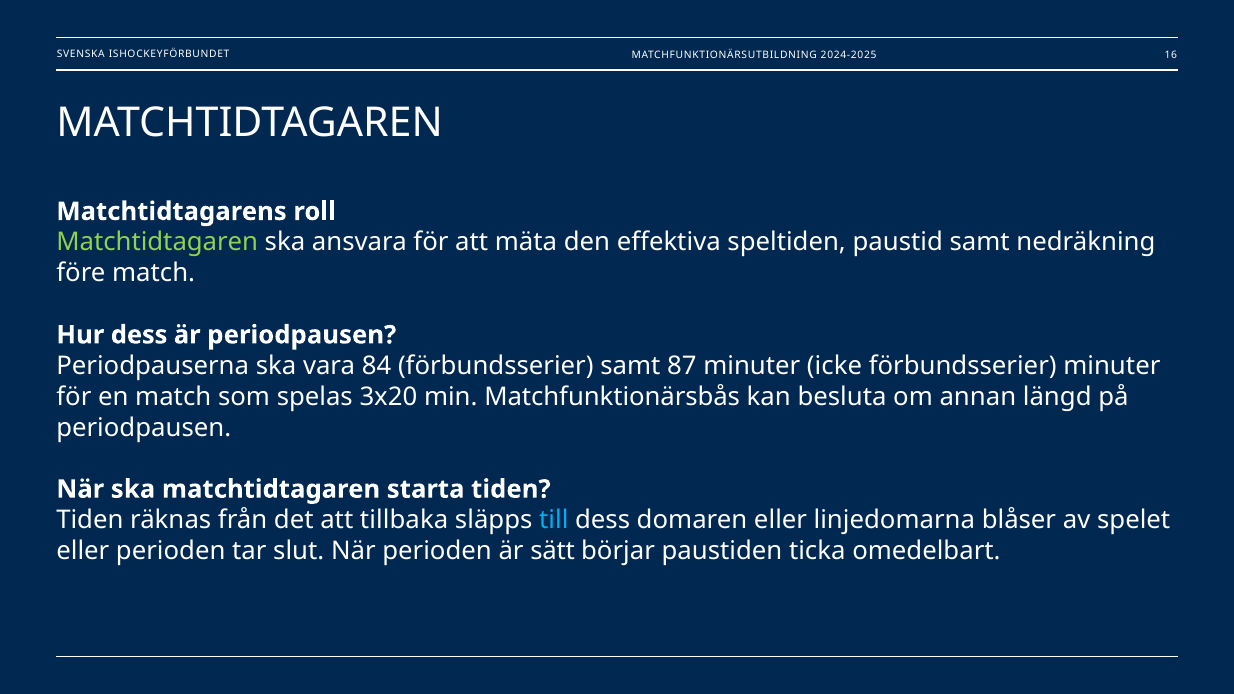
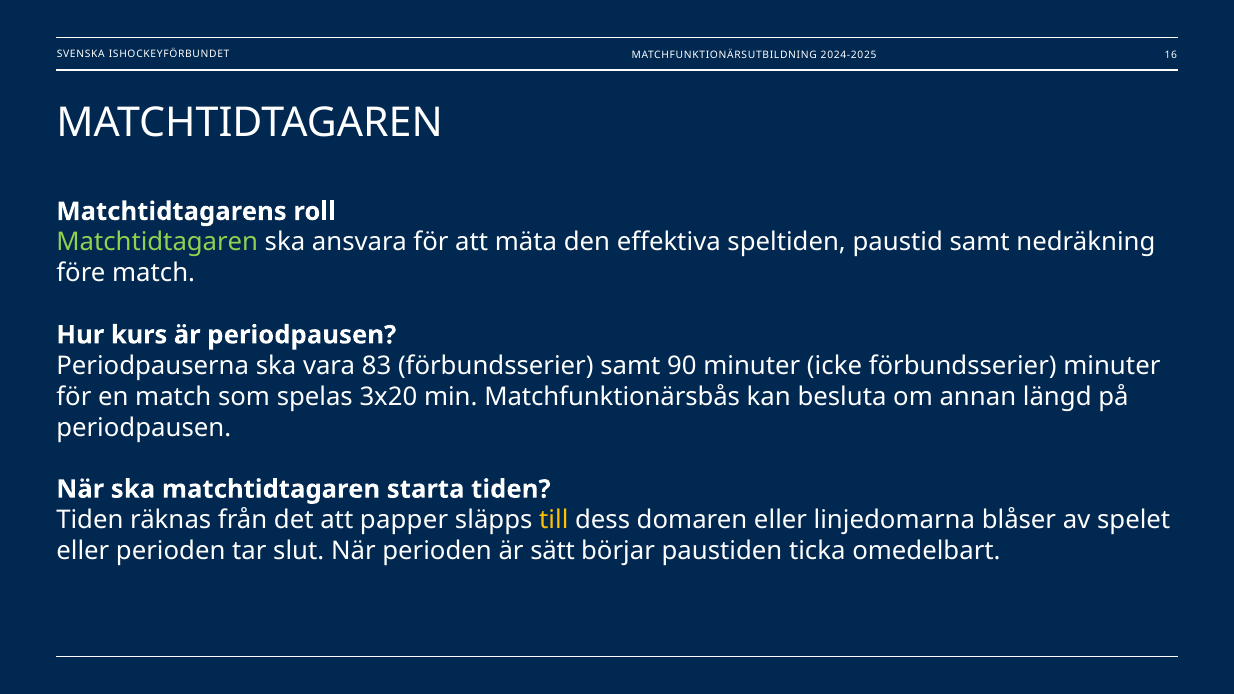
Hur dess: dess -> kurs (139, 335)
84: 84 -> 83 (377, 366)
87: 87 -> 90 (682, 366)
tillbaka: tillbaka -> papper (404, 520)
till colour: light blue -> yellow (554, 520)
